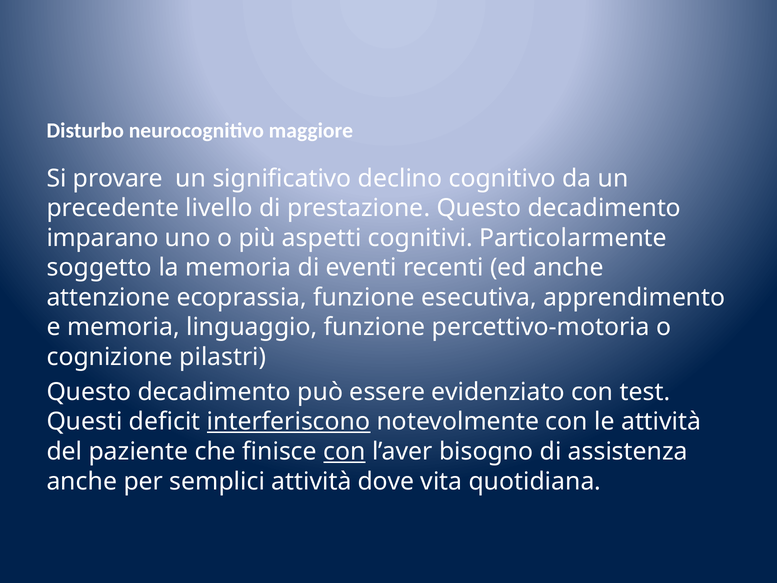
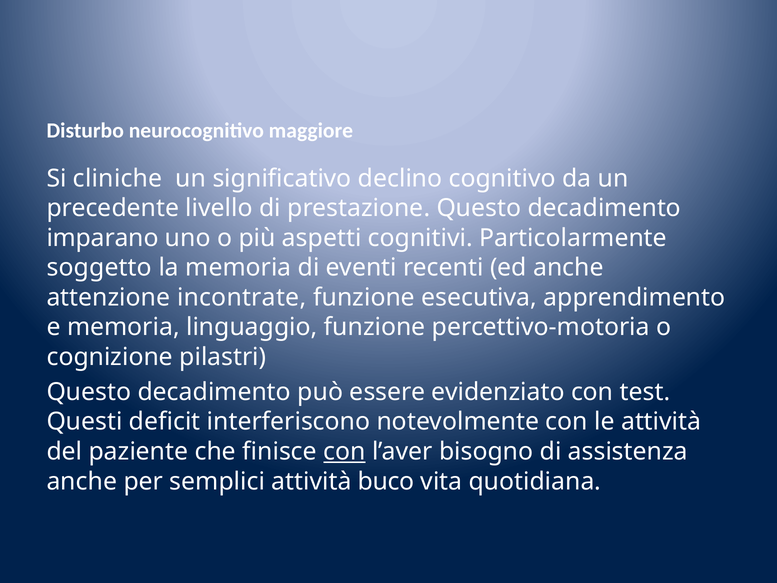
provare: provare -> cliniche (118, 178)
ecoprassia: ecoprassia -> incontrate (242, 297)
interferiscono underline: present -> none (289, 422)
dove: dove -> buco (386, 481)
